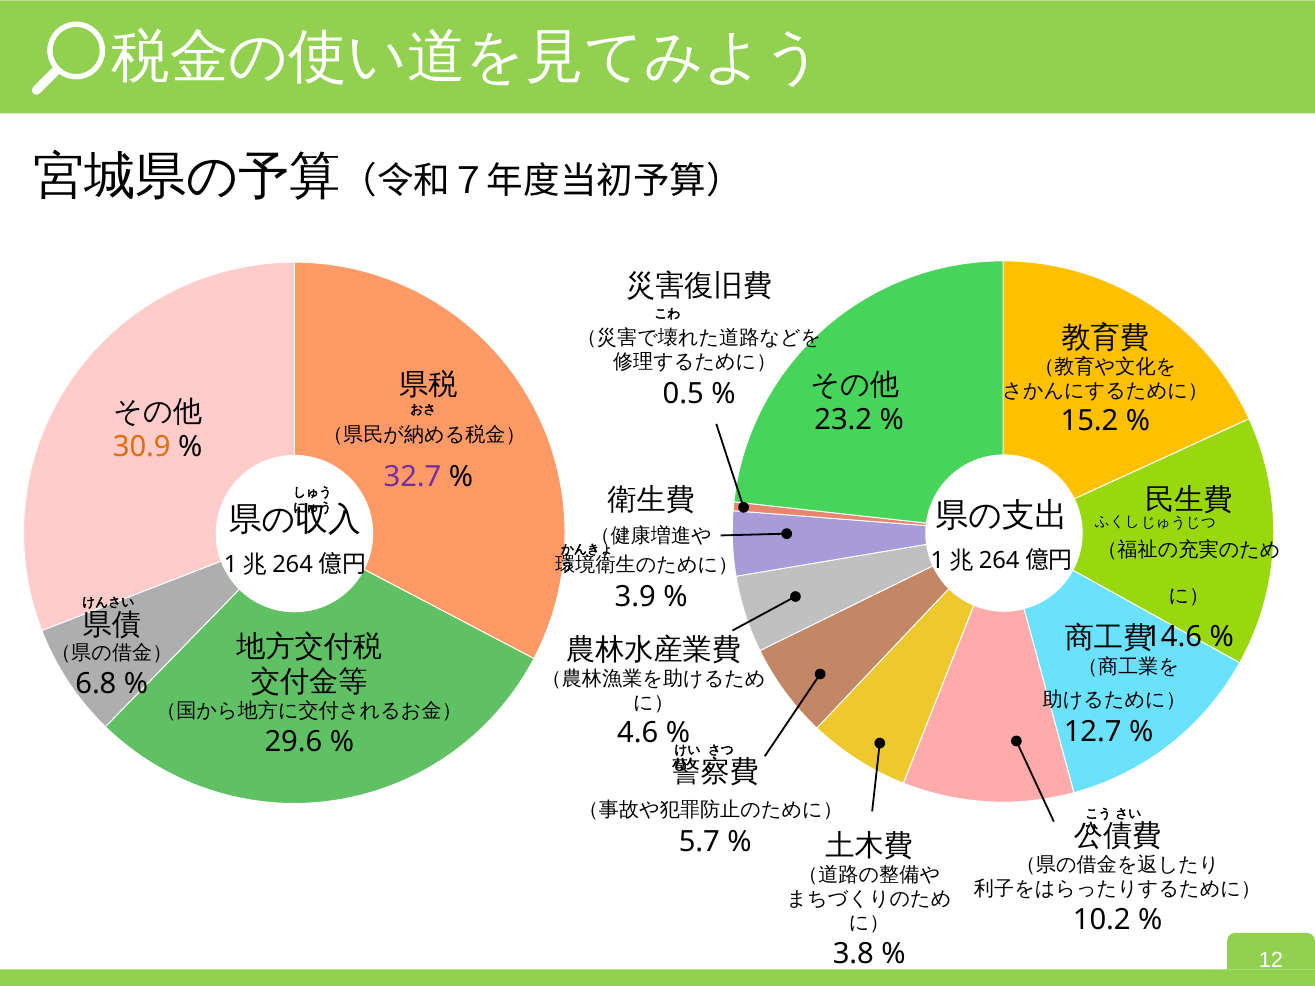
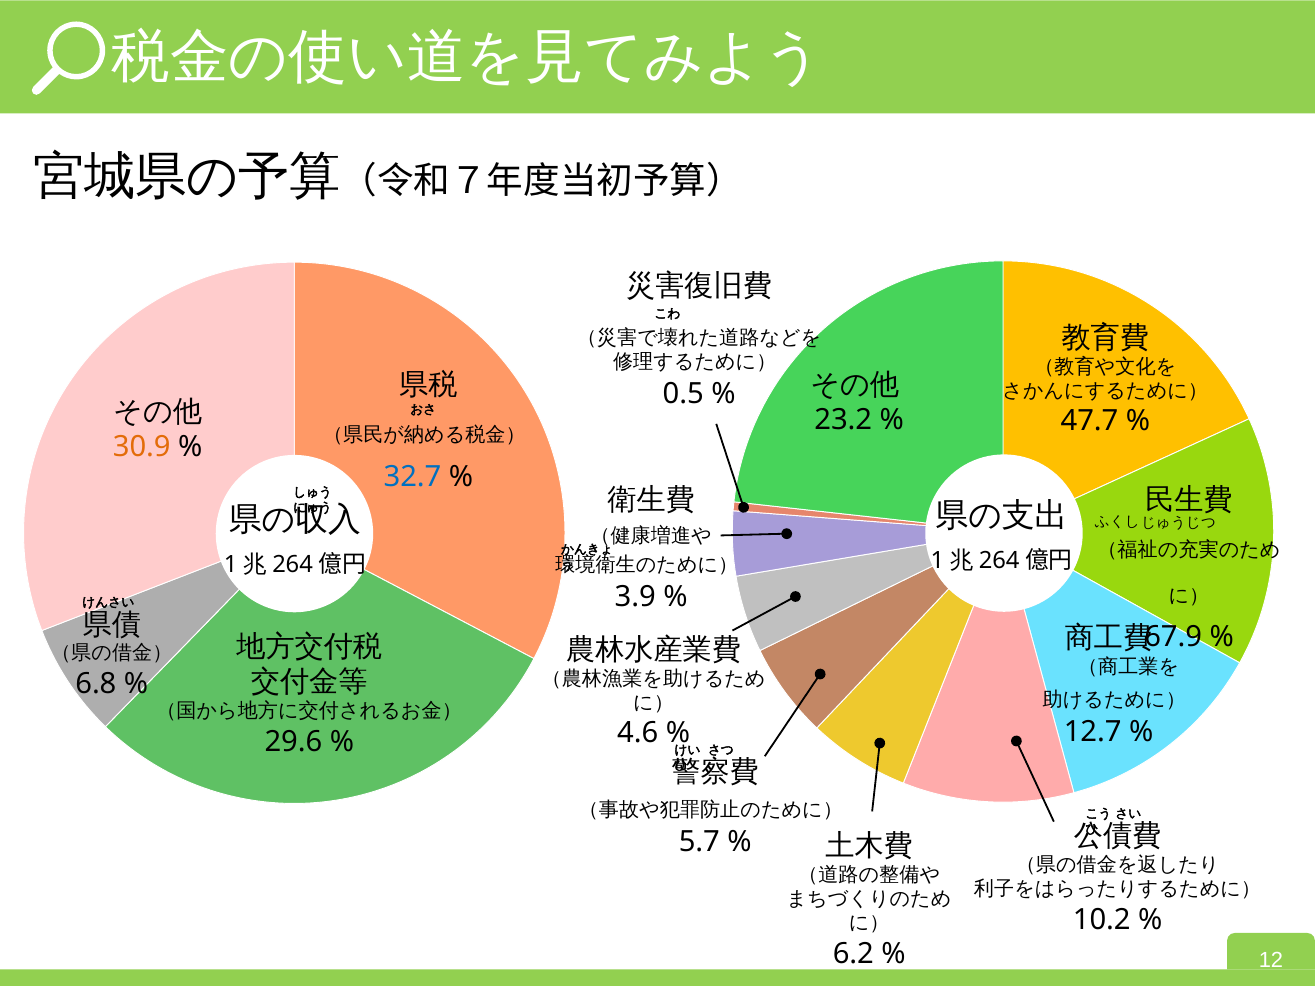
15.2: 15.2 -> 47.7 (1090, 421)
32.7 colour: purple -> blue (413, 477)
14.6: 14.6 -> 67.9 (1173, 637)
3.8: 3.8 -> 6.2 (853, 954)
